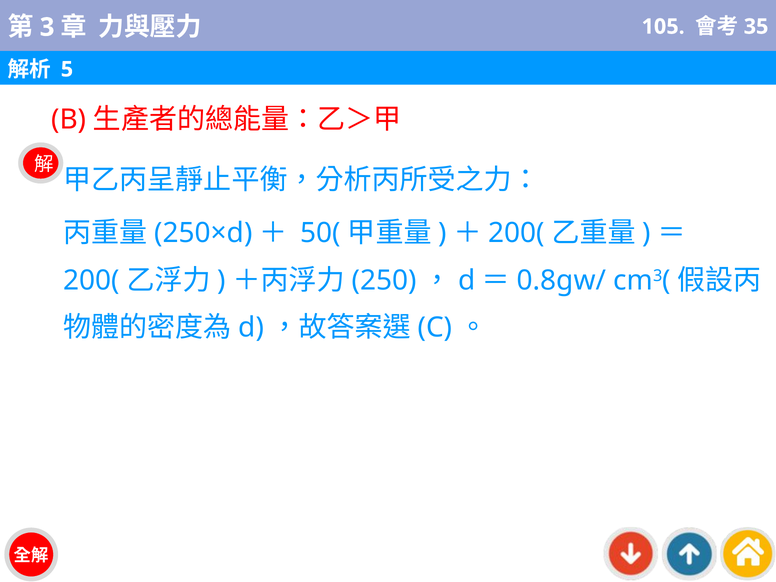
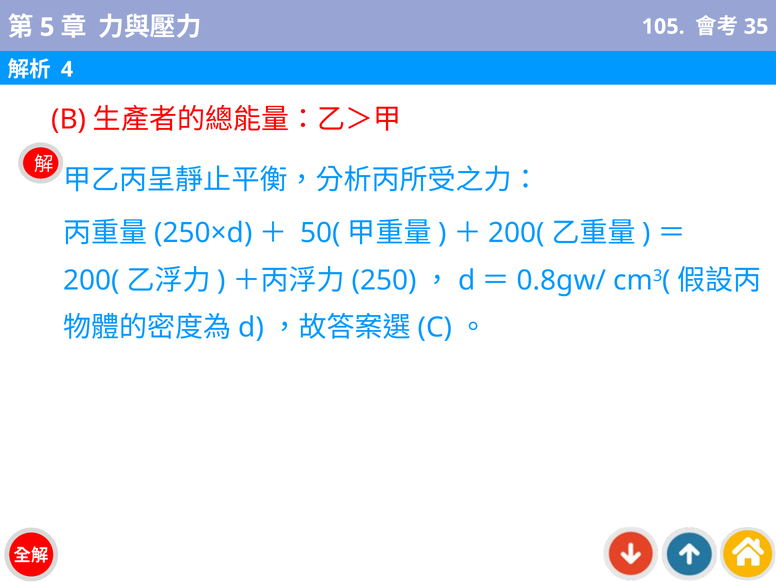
3: 3 -> 5 (47, 27)
5: 5 -> 4 (67, 69)
